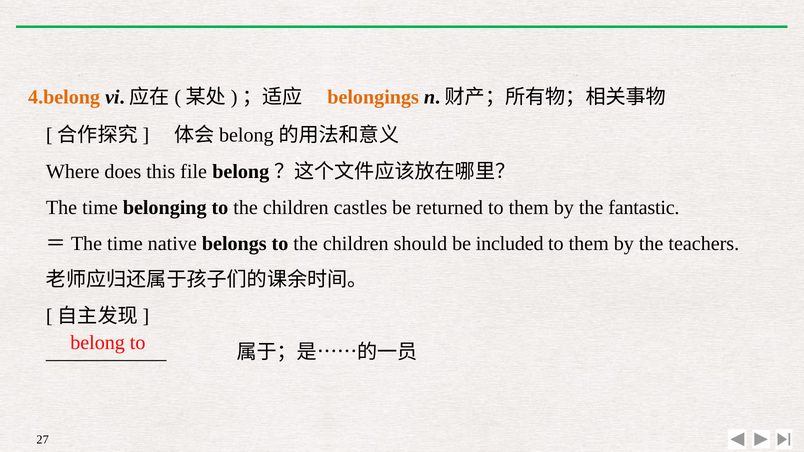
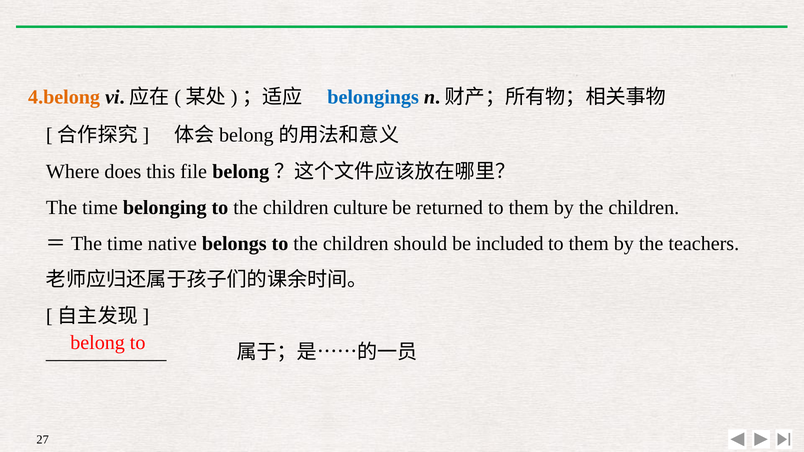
belongings colour: orange -> blue (373, 97)
castles: castles -> culture (361, 208)
by the fantastic: fantastic -> children (644, 208)
